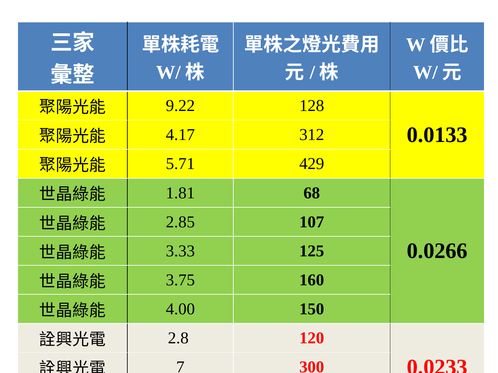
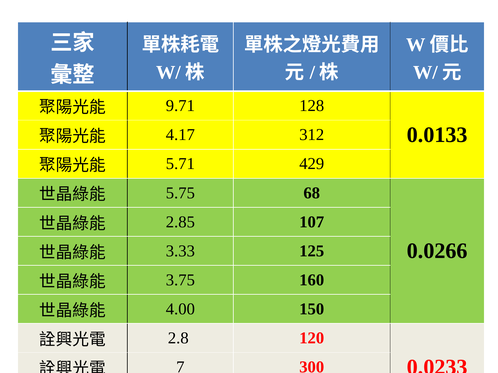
9.22: 9.22 -> 9.71 (180, 106)
1.81: 1.81 -> 5.75 (180, 193)
